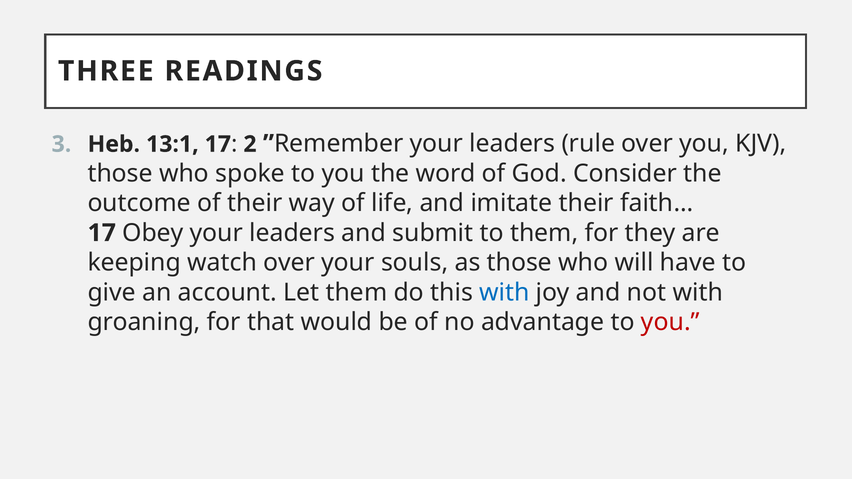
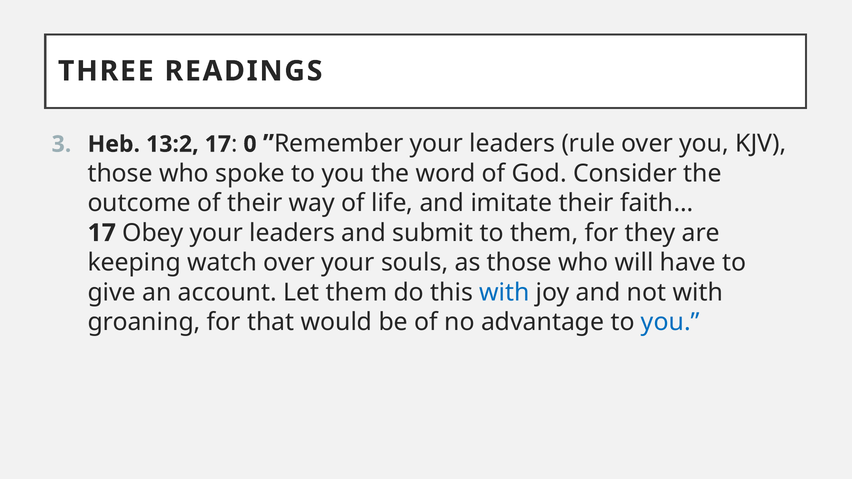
13:1: 13:1 -> 13:2 (172, 144)
2: 2 -> 0 (250, 144)
you colour: red -> blue (670, 322)
